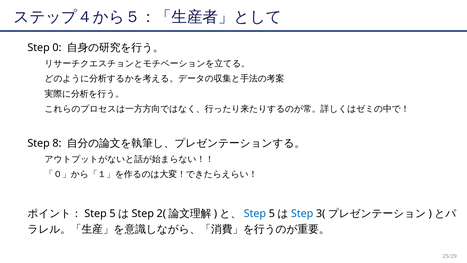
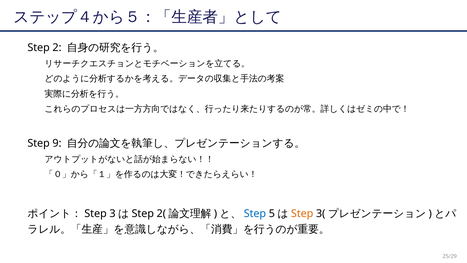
0: 0 -> 2 (57, 48)
8: 8 -> 9 (57, 143)
5: 5 -> 3 (112, 214)
Step colour: blue -> orange (302, 214)
